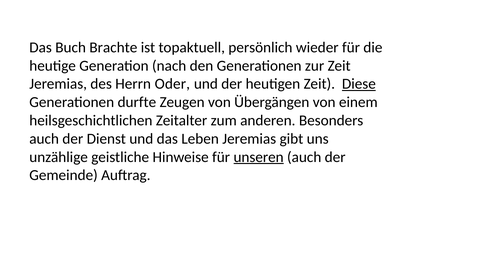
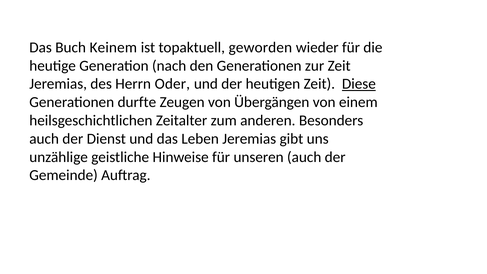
Brachte: Brachte -> Keinem (113, 47)
persönlich: persönlich -> geworden (260, 47)
unseren underline: present -> none (259, 157)
